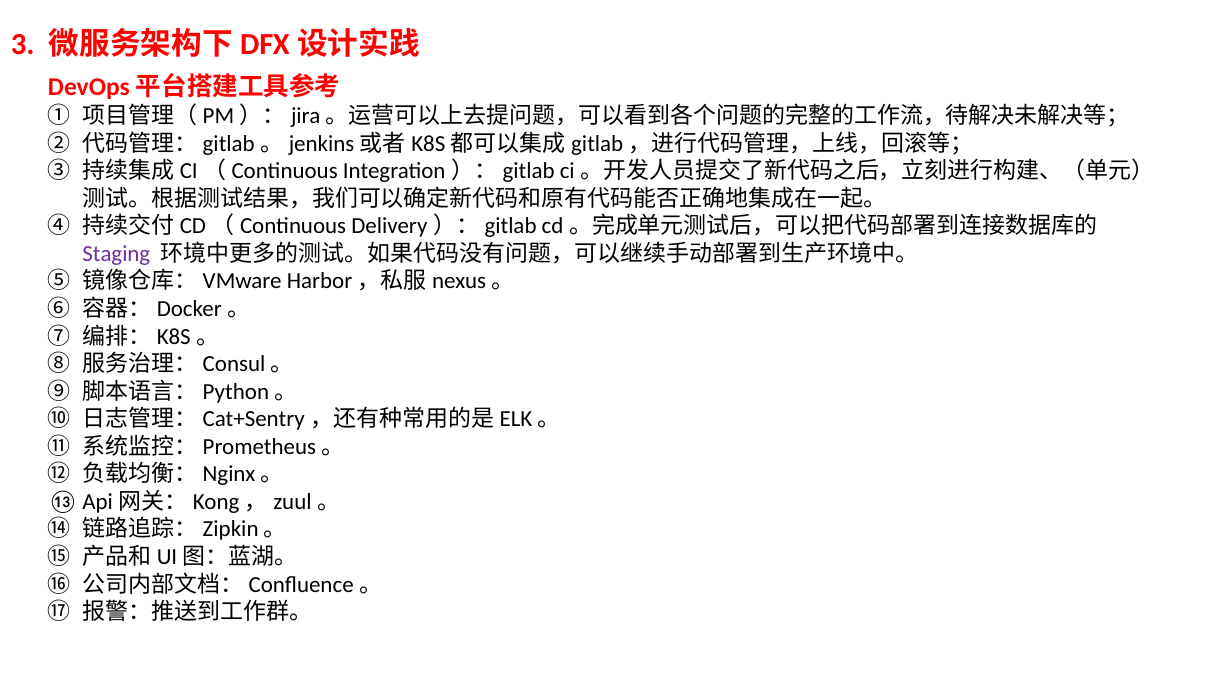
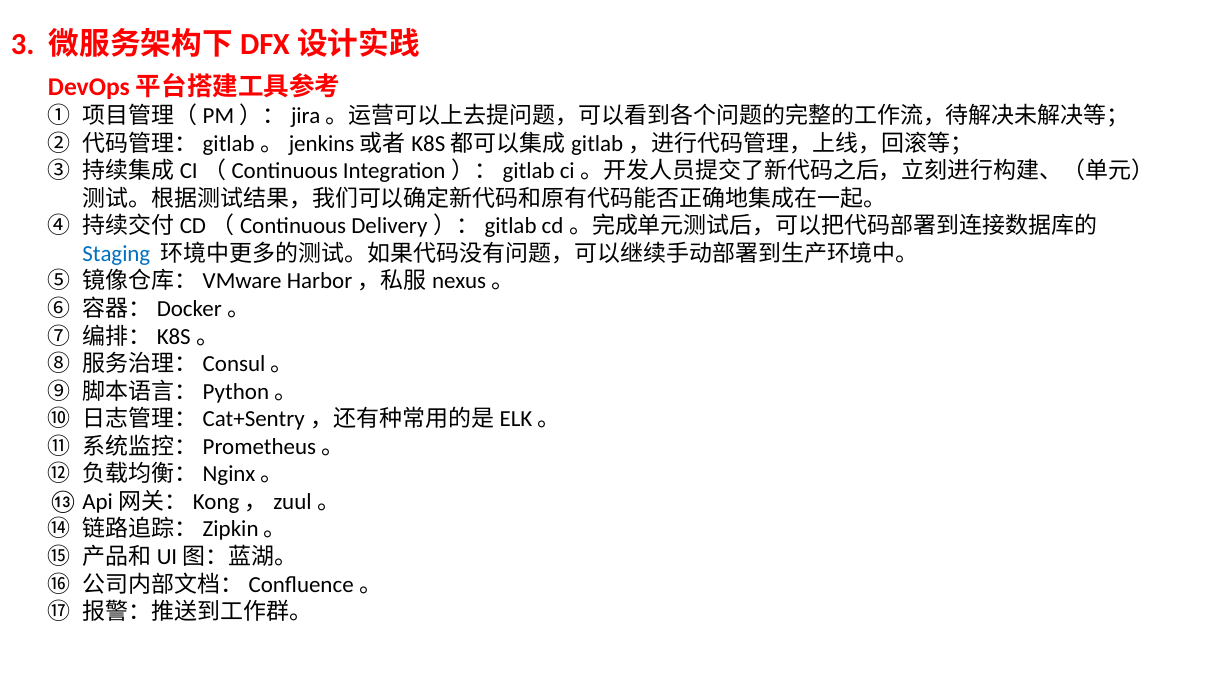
Staging colour: purple -> blue (116, 254)
